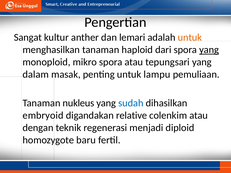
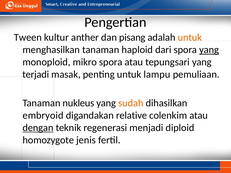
Sangat: Sangat -> Tween (28, 37)
lemari: lemari -> pisang (132, 37)
dalam: dalam -> terjadi (36, 74)
sudah colour: blue -> orange (131, 103)
dengan underline: none -> present (38, 128)
baru: baru -> jenis (86, 140)
